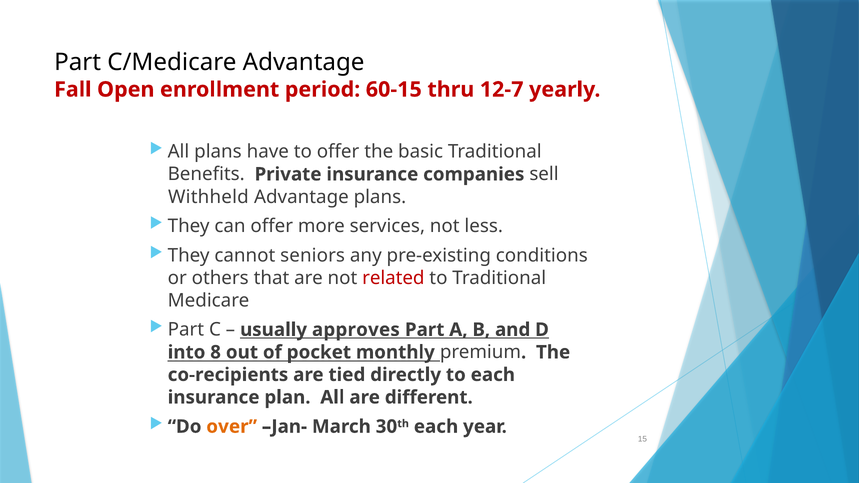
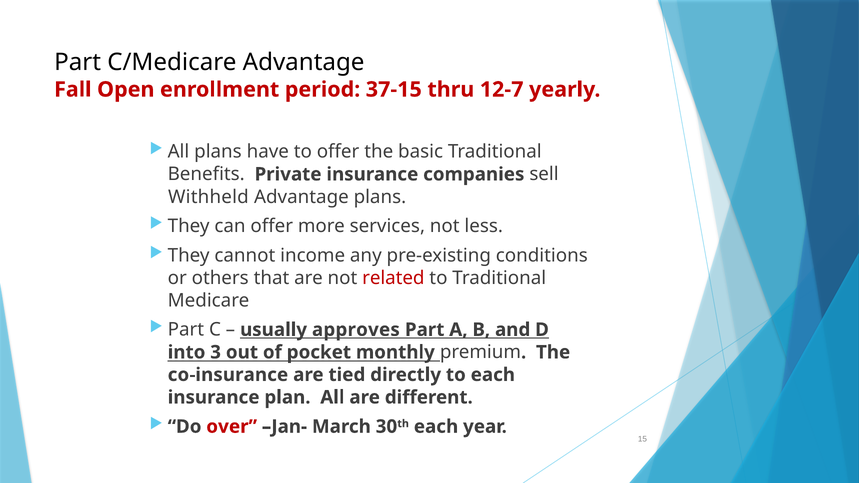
60-15: 60-15 -> 37-15 (394, 90)
seniors: seniors -> income (313, 255)
8: 8 -> 3 (216, 352)
co-recipients: co-recipients -> co-insurance (228, 375)
over colour: orange -> red (232, 427)
